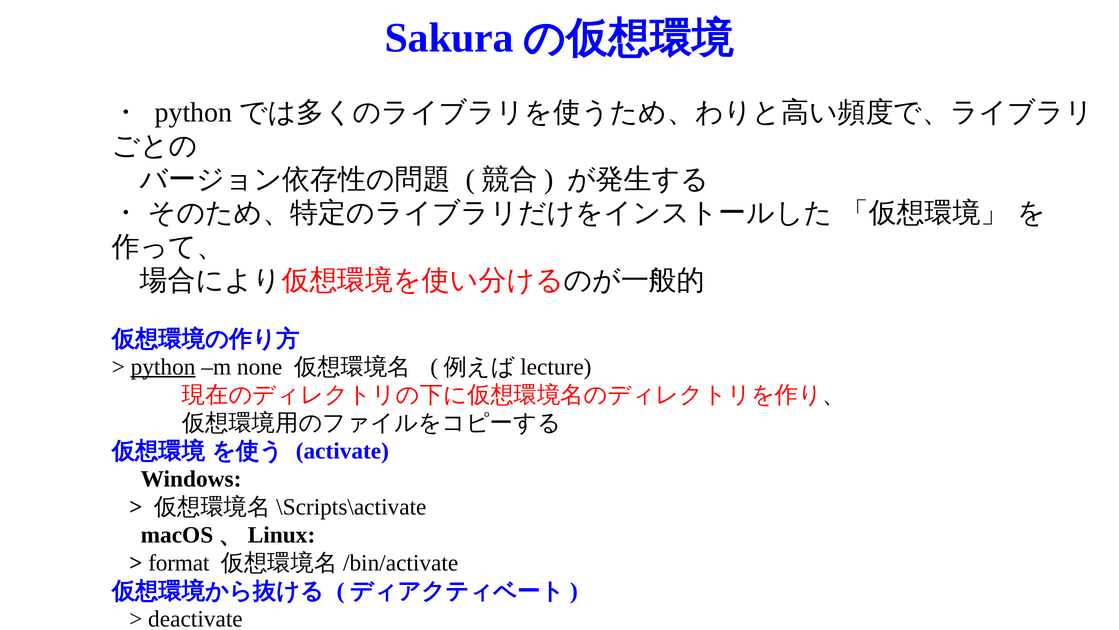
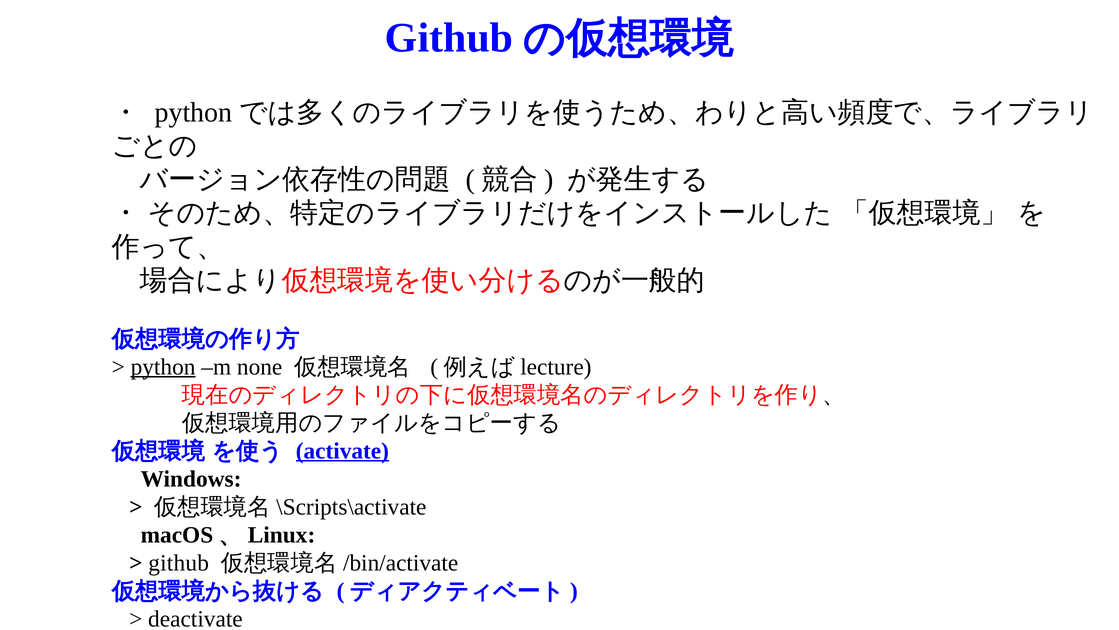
Sakura: Sakura -> Github (449, 38)
activate underline: none -> present (342, 450)
format: format -> github (179, 562)
